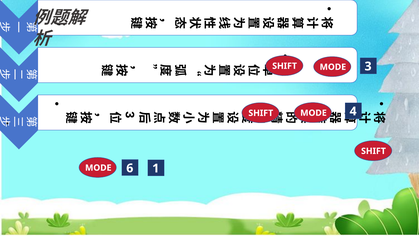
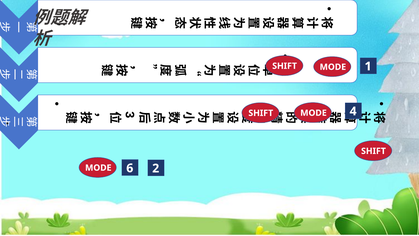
MODE 3: 3 -> 1 (368, 66)
1: 1 -> 2 (156, 168)
